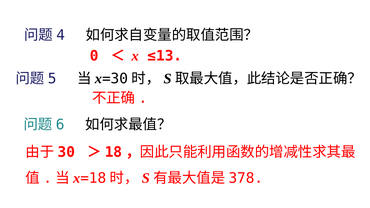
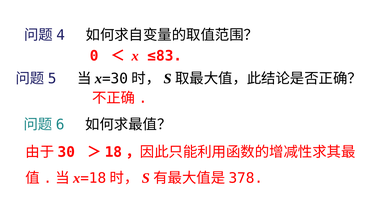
≤13: ≤13 -> ≤83 (165, 56)
